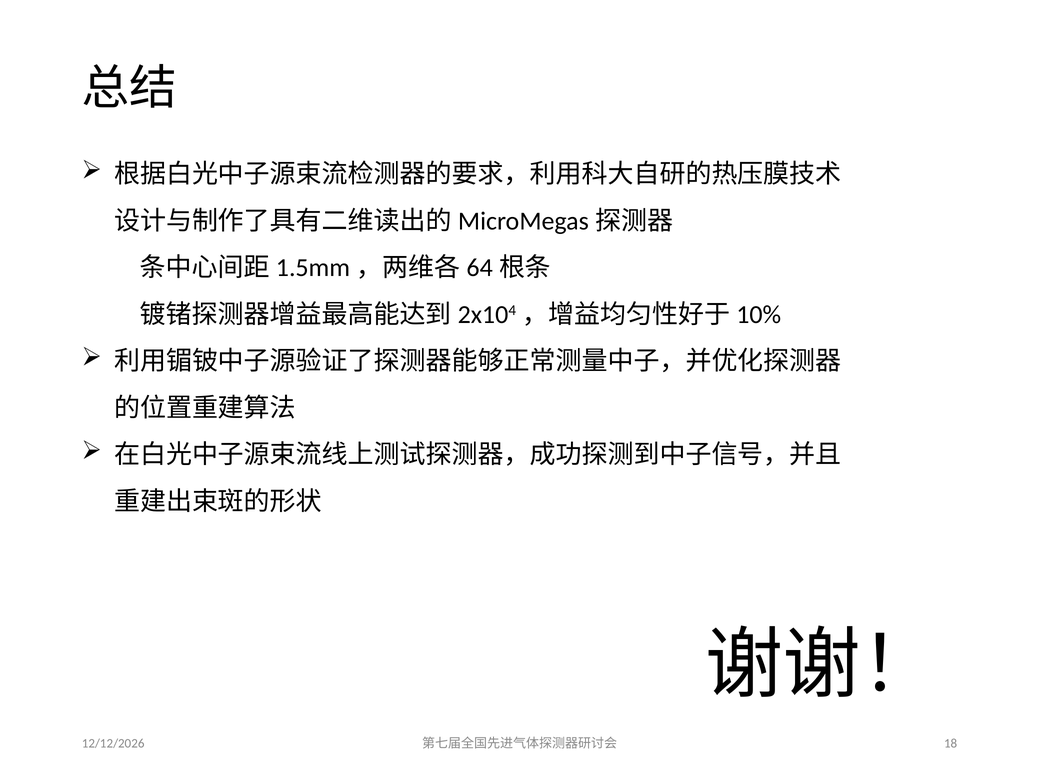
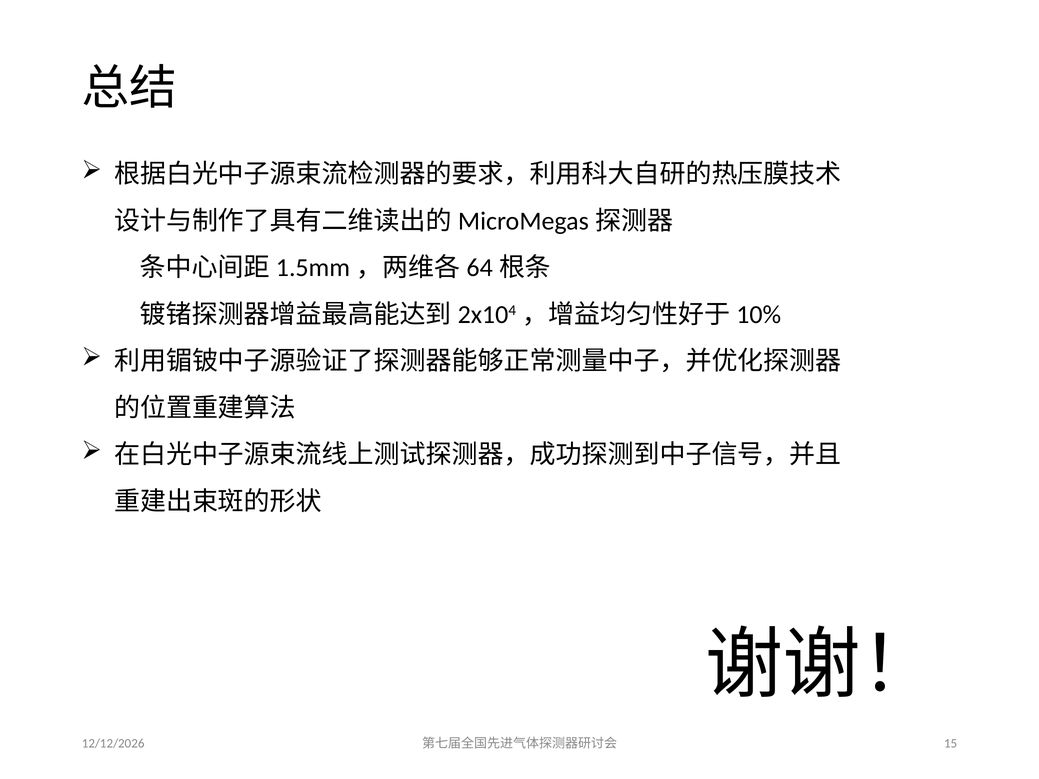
18: 18 -> 15 (951, 744)
